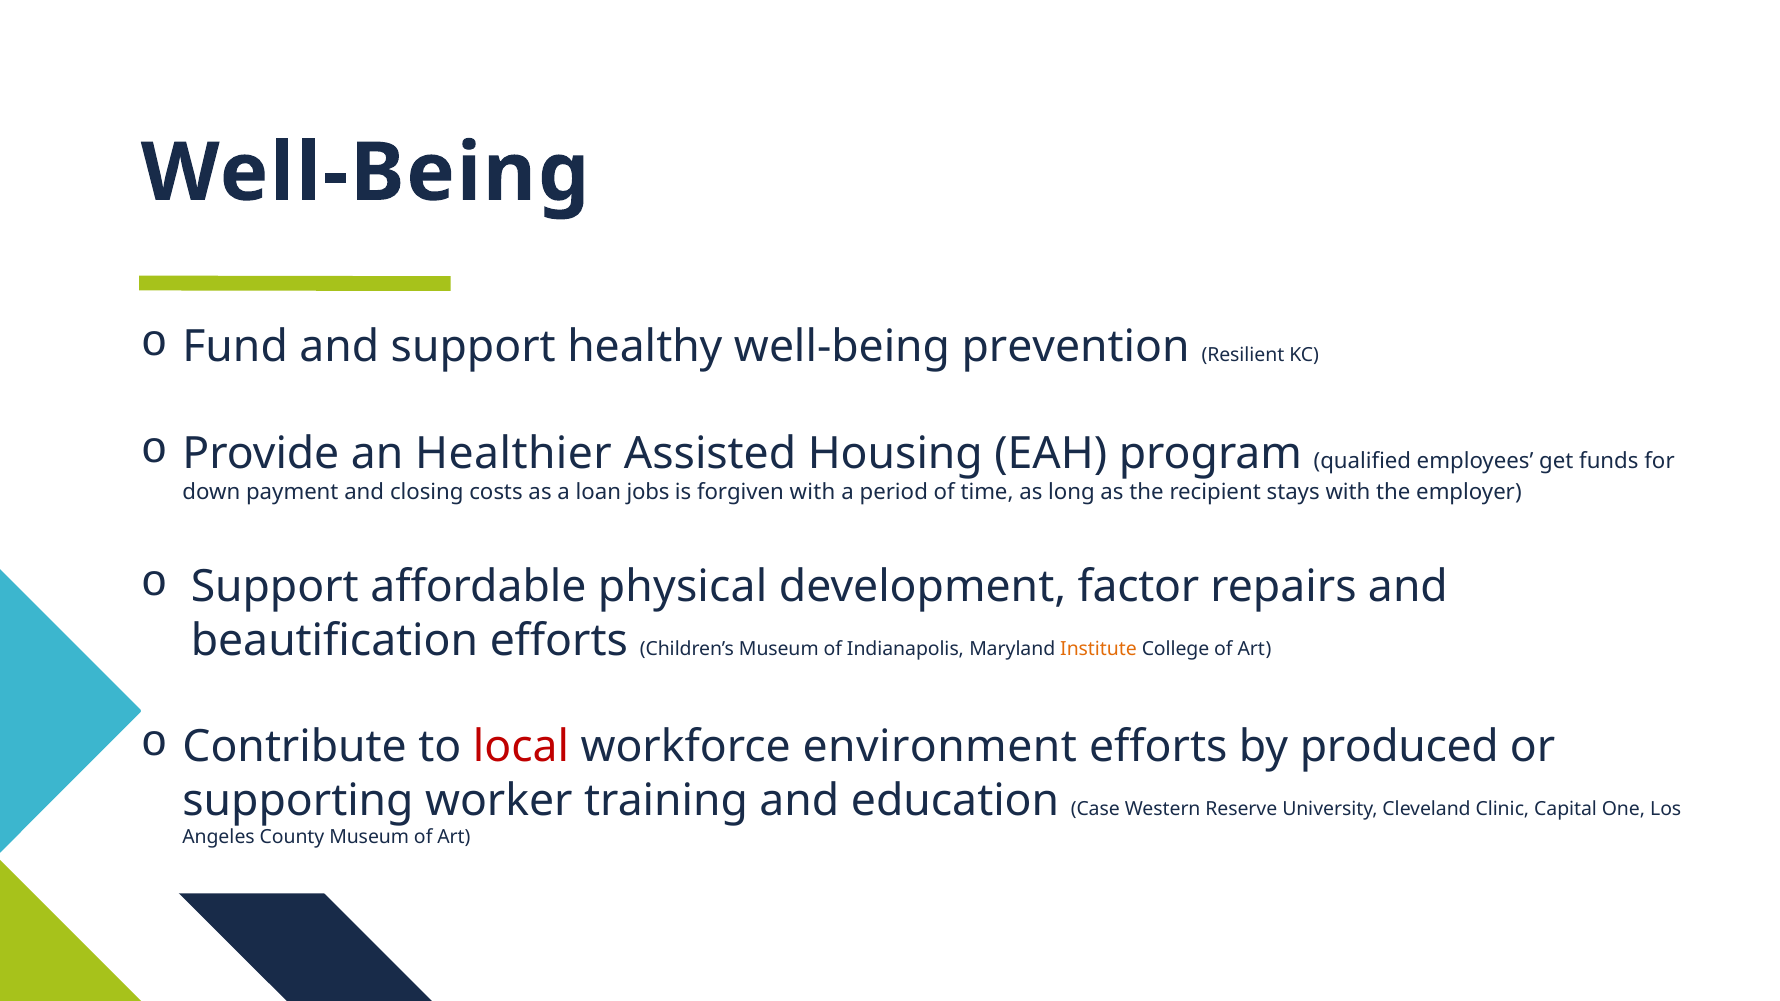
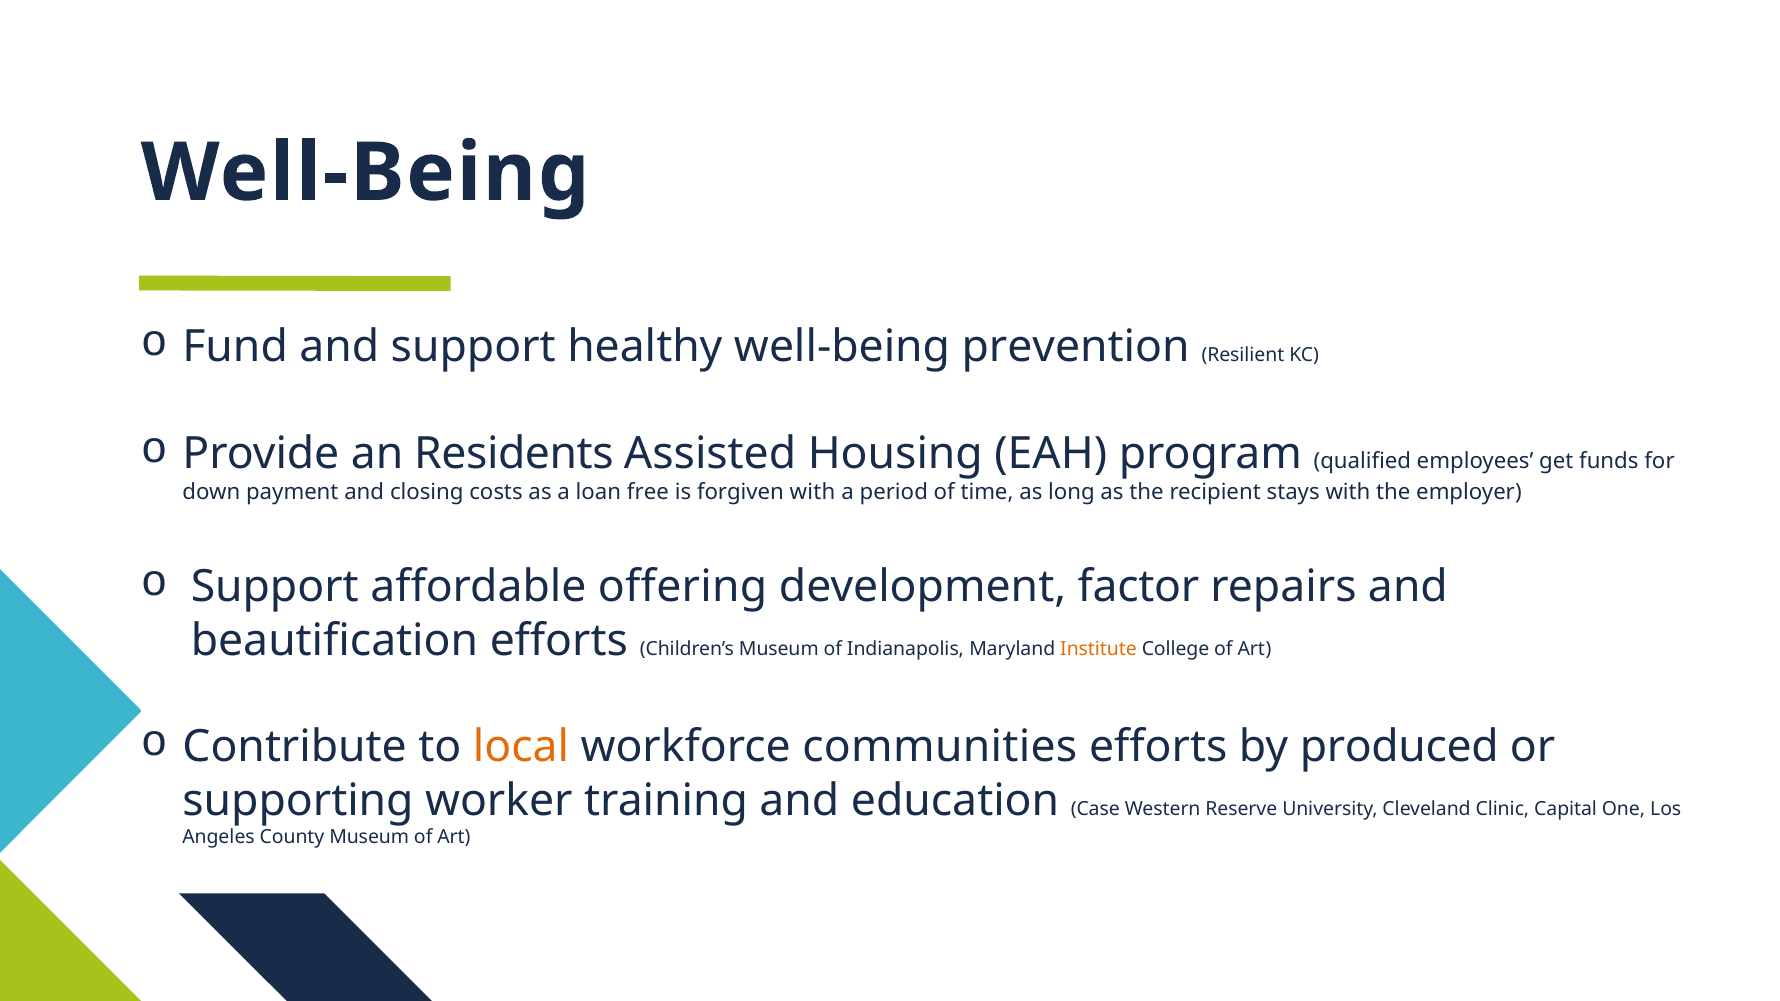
Healthier: Healthier -> Residents (514, 454)
jobs: jobs -> free (648, 492)
physical: physical -> offering (683, 587)
local colour: red -> orange (521, 747)
environment: environment -> communities (940, 747)
